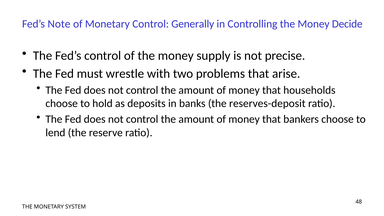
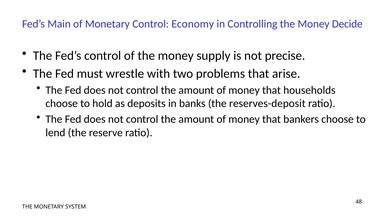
Note: Note -> Main (59, 24)
Generally: Generally -> Economy (193, 24)
